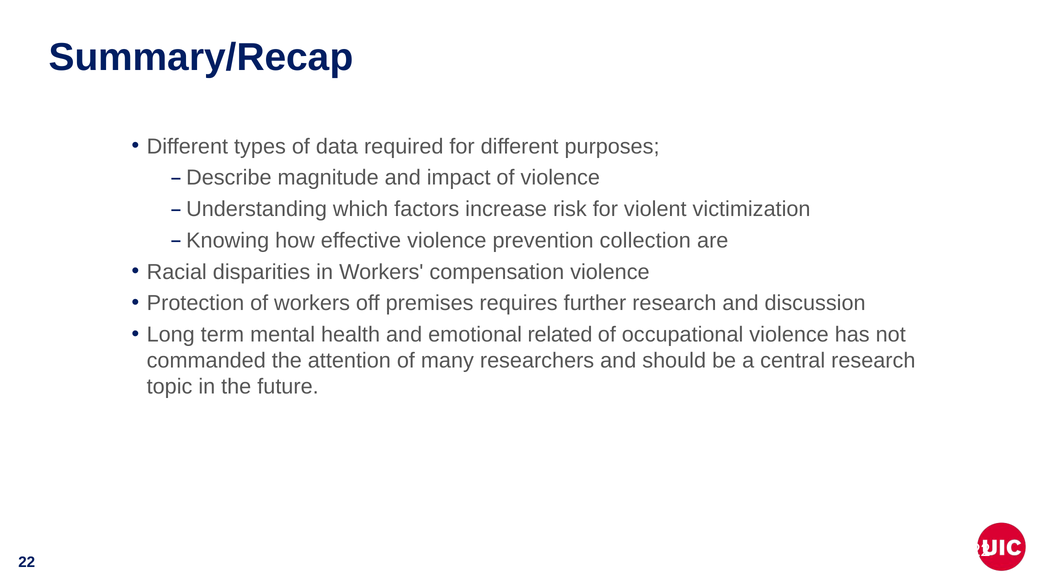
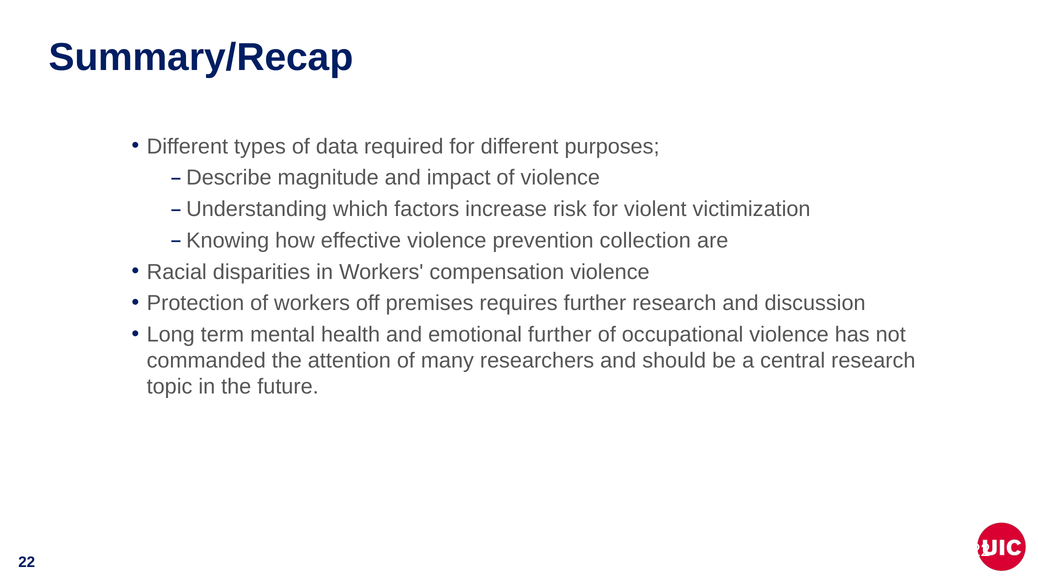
emotional related: related -> further (560, 335)
